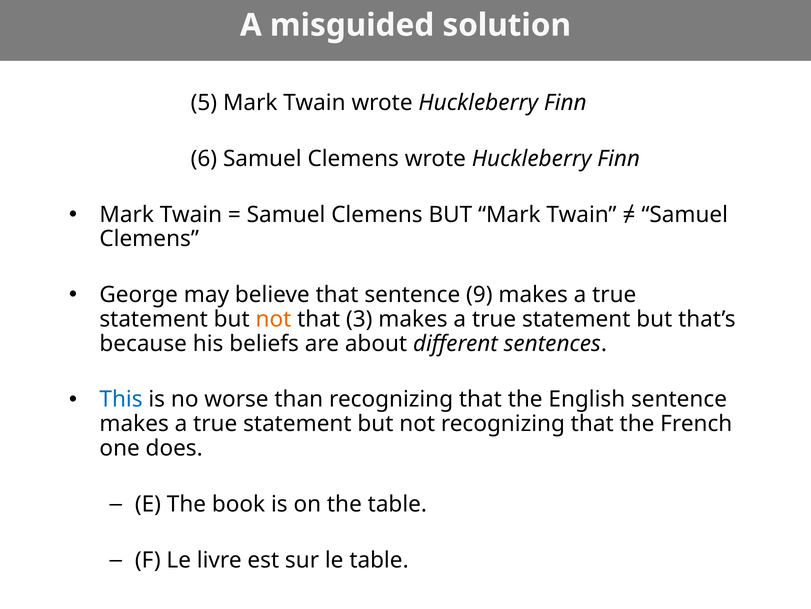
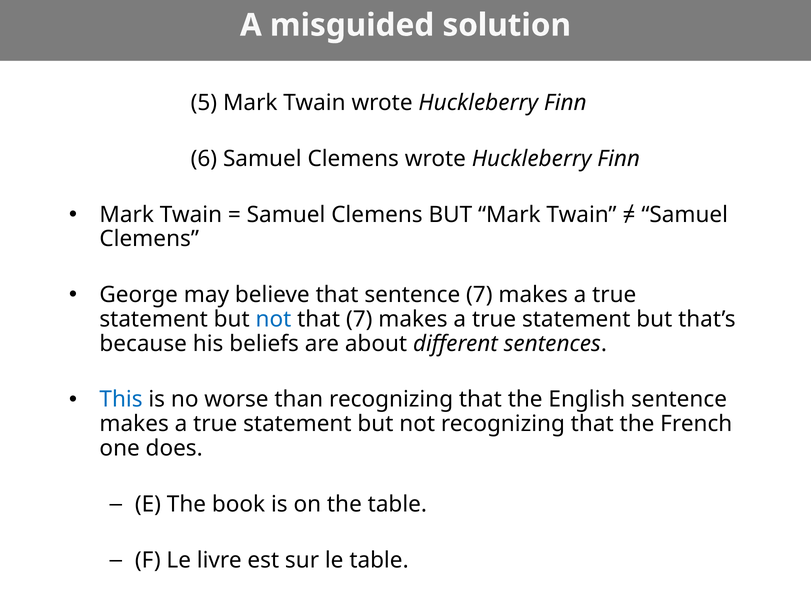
sentence 9: 9 -> 7 (479, 295)
not colour: orange -> blue (273, 319)
that 3: 3 -> 7 (359, 319)
